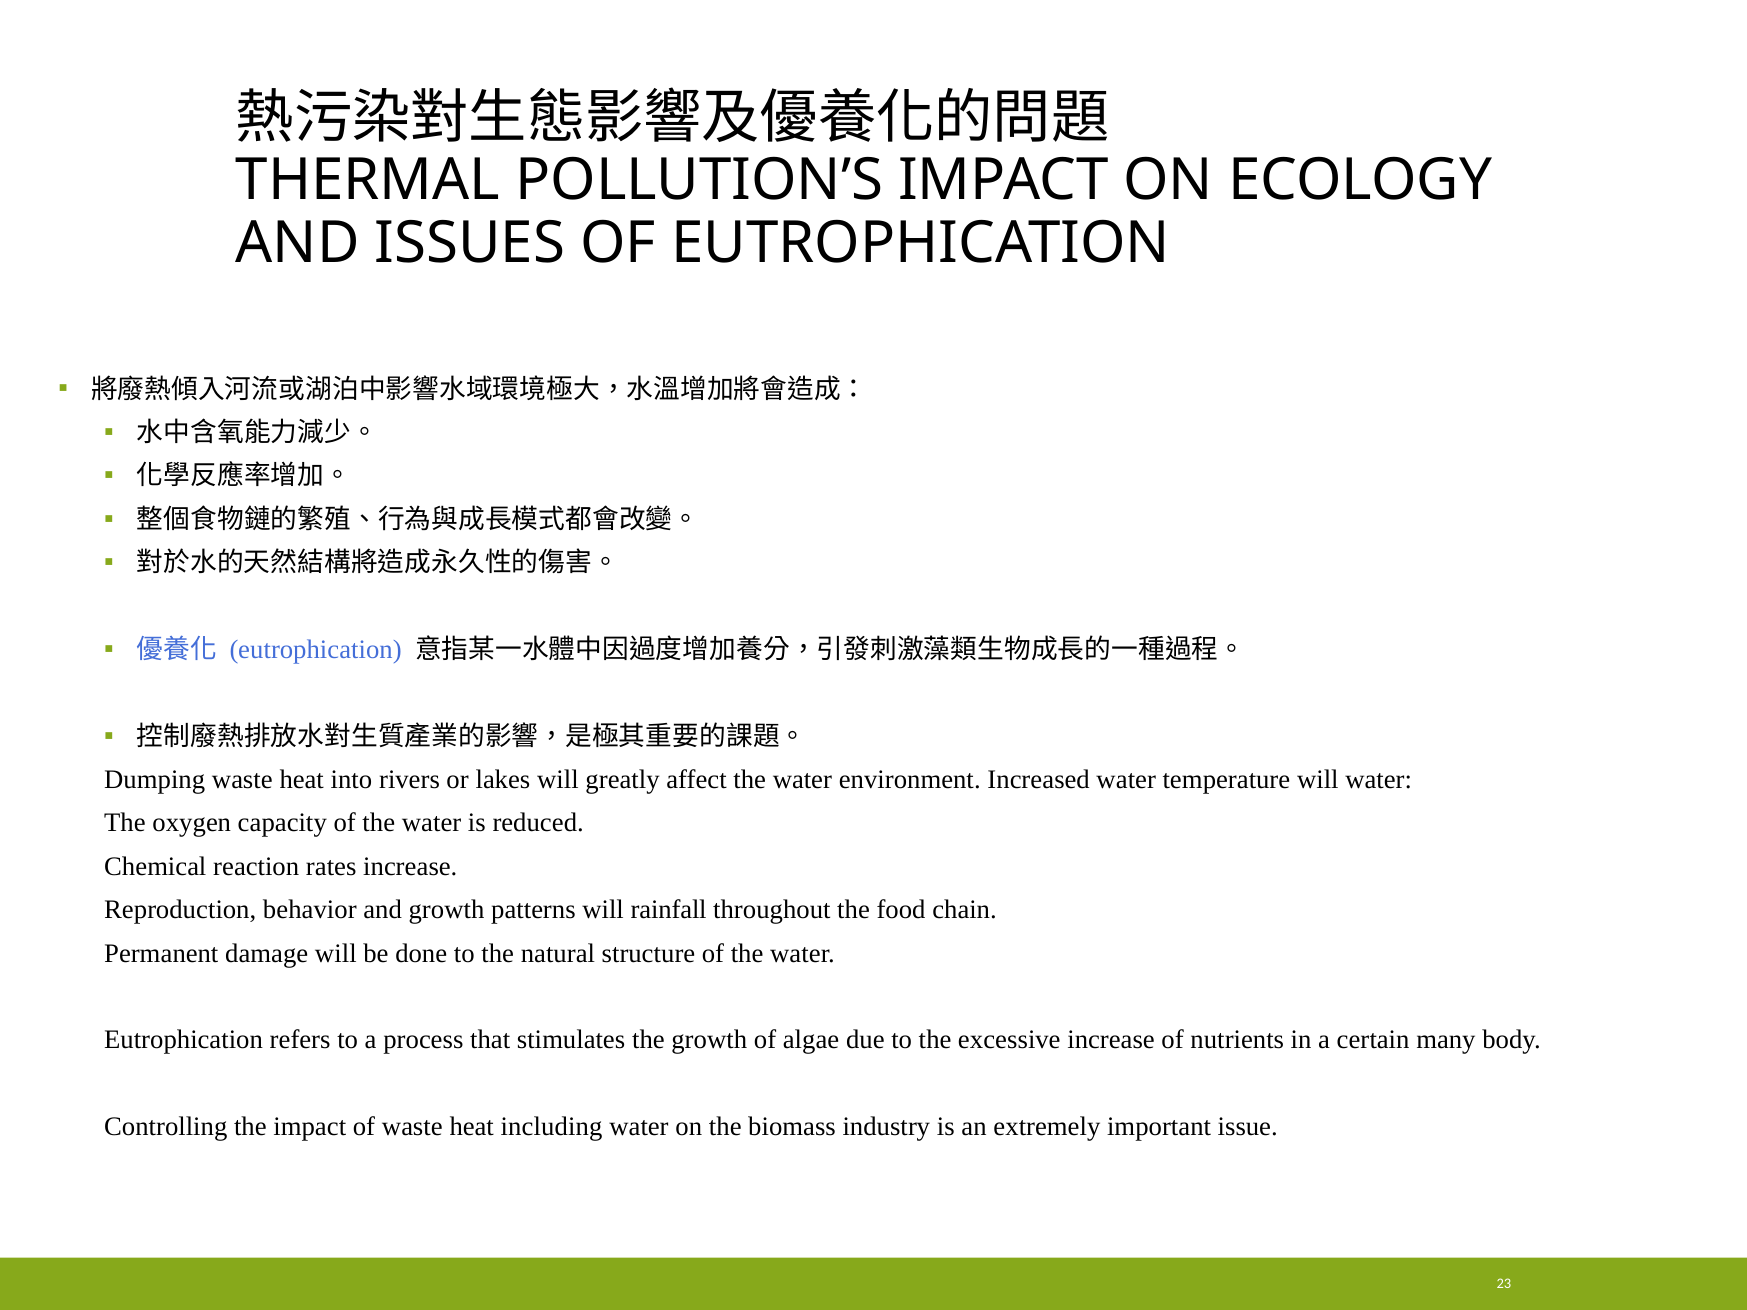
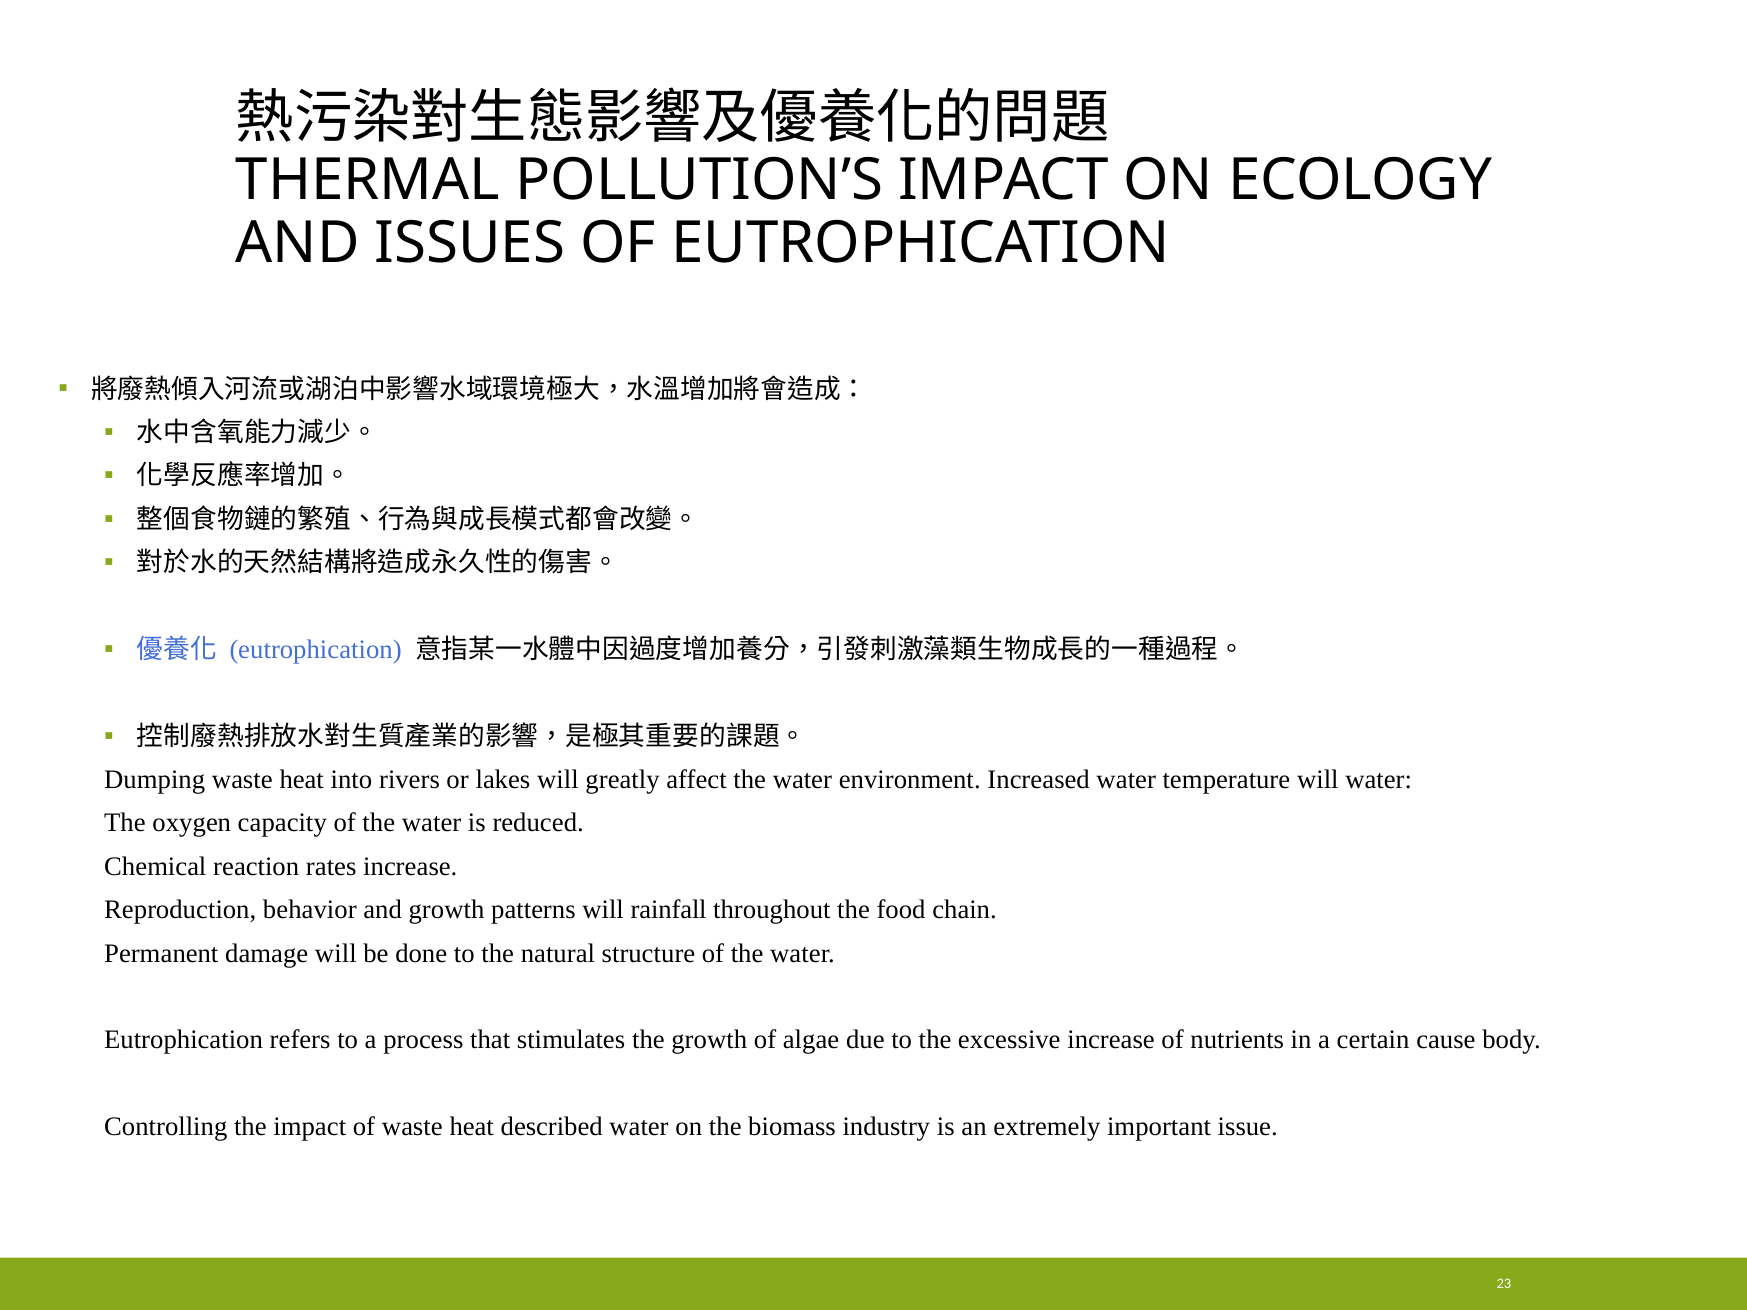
many: many -> cause (1446, 1040)
including: including -> described (552, 1127)
